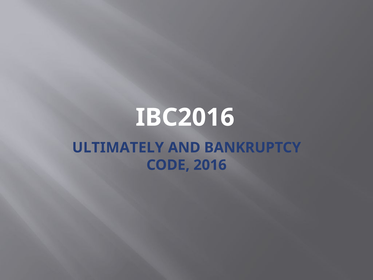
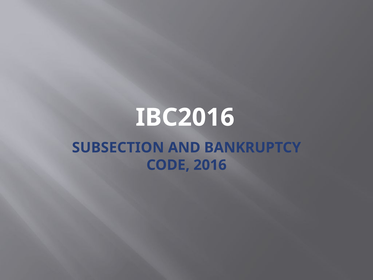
ULTIMATELY: ULTIMATELY -> SUBSECTION (118, 147)
